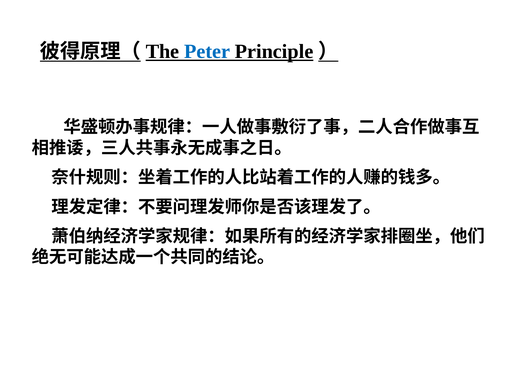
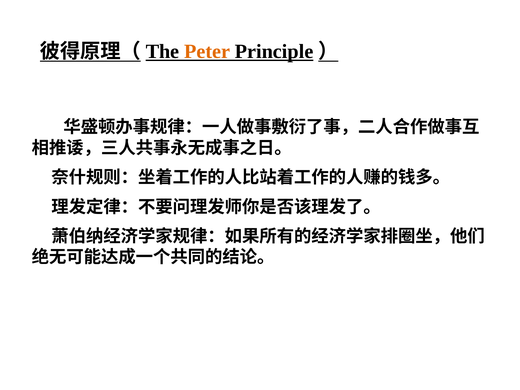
Peter colour: blue -> orange (207, 51)
